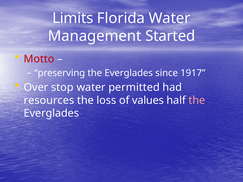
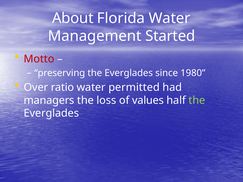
Limits: Limits -> About (73, 18)
1917: 1917 -> 1980 (193, 73)
stop: stop -> ratio (62, 87)
resources: resources -> managers (49, 100)
the colour: pink -> light green (197, 100)
